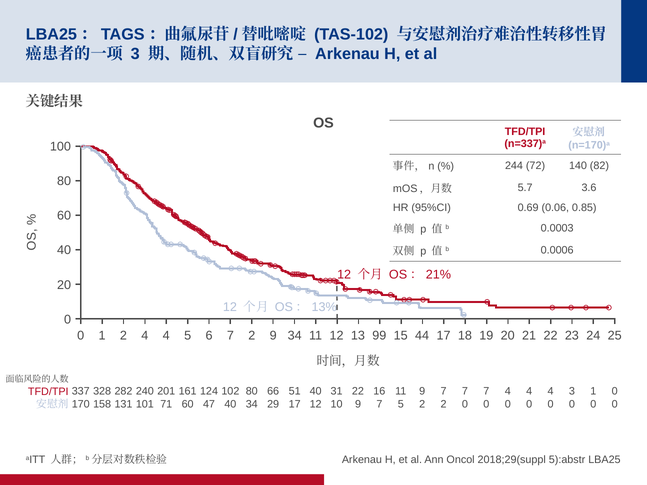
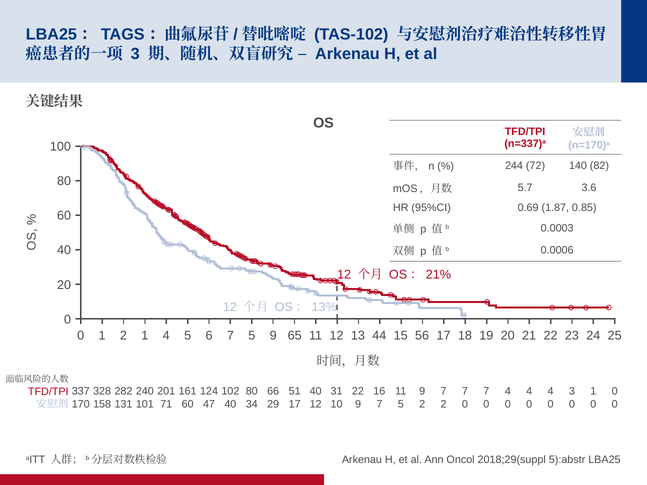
0.06: 0.06 -> 1.87 (555, 208)
2 4: 4 -> 1 (145, 336)
6 7 2: 2 -> 5 (252, 336)
9 34: 34 -> 65 (295, 336)
99: 99 -> 44 (379, 336)
44: 44 -> 56 (422, 336)
